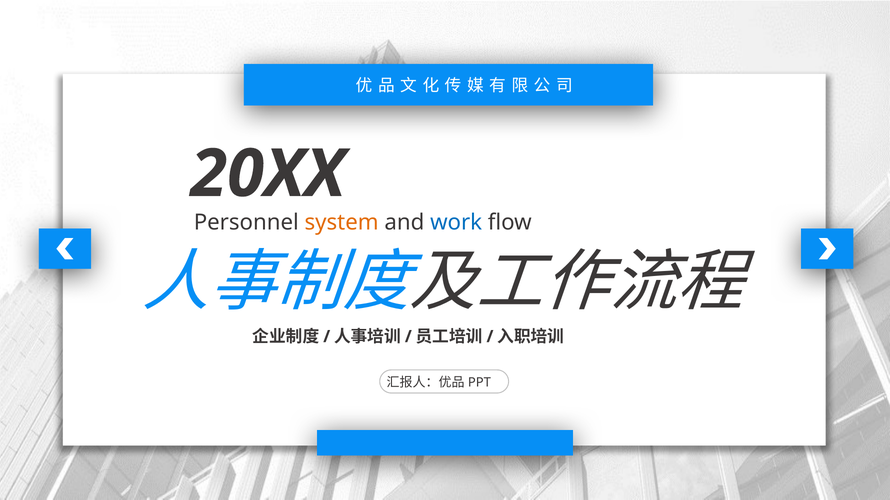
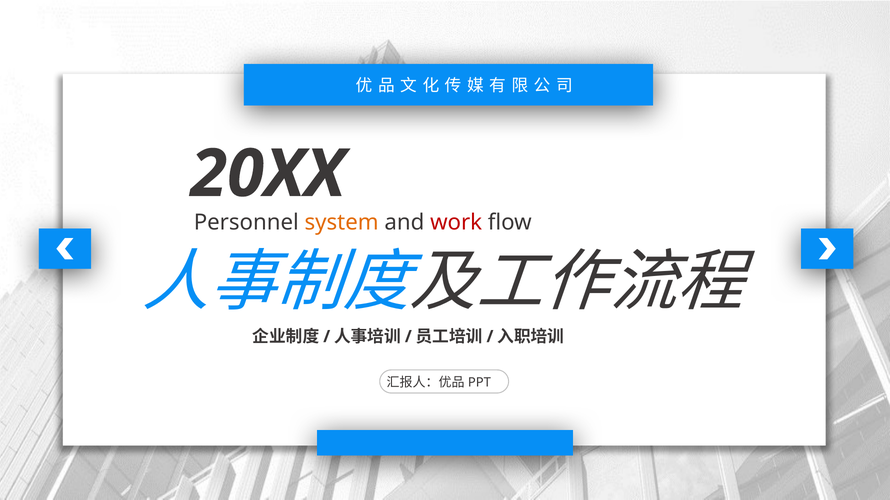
work colour: blue -> red (456, 223)
